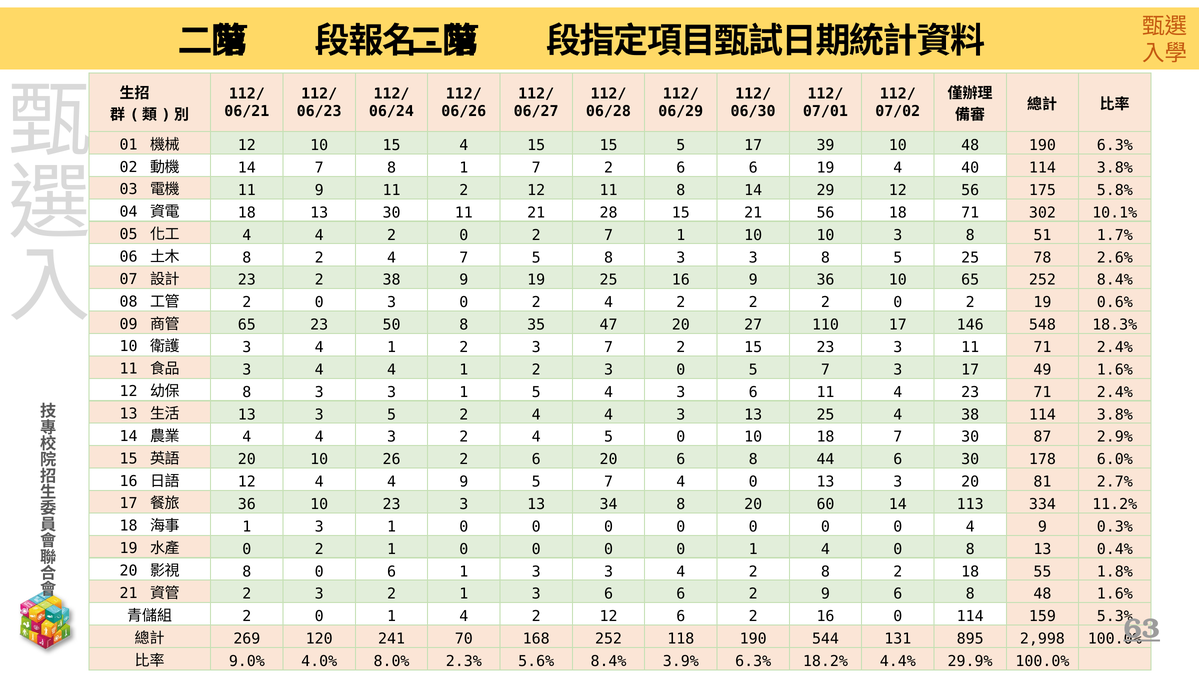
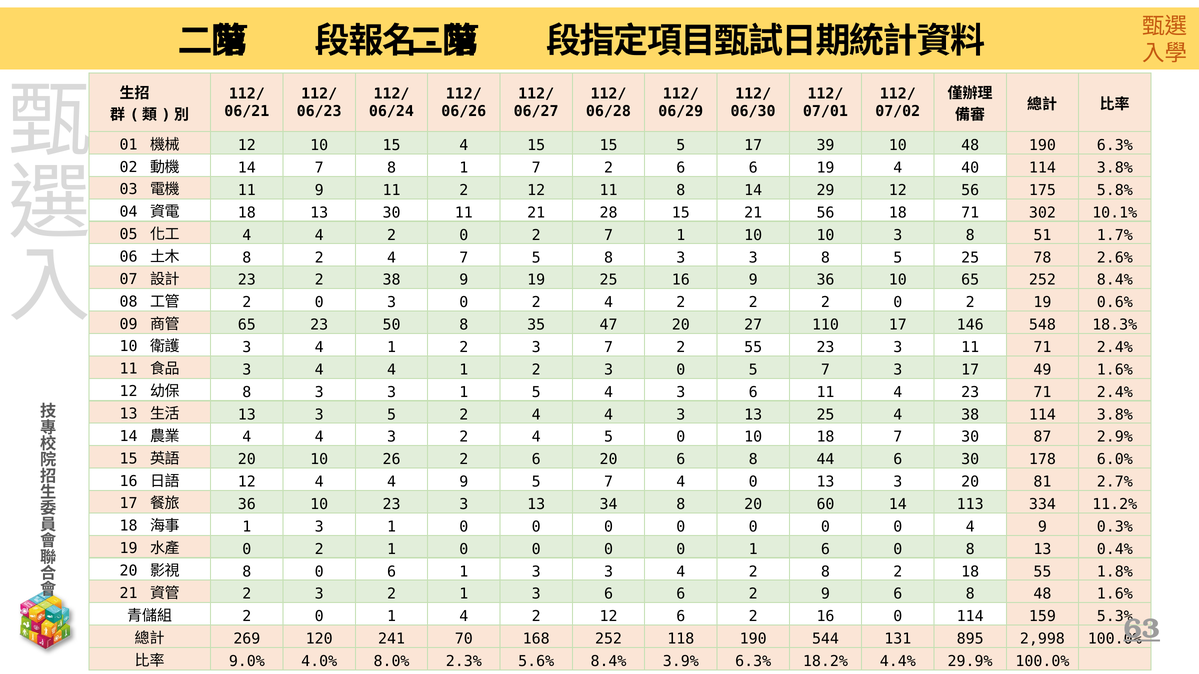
2 15: 15 -> 55 (753, 348)
0 0 1 4: 4 -> 6 (826, 550)
